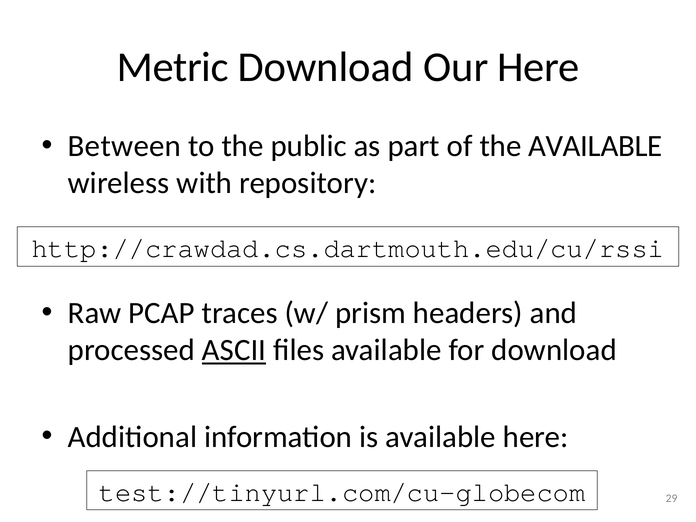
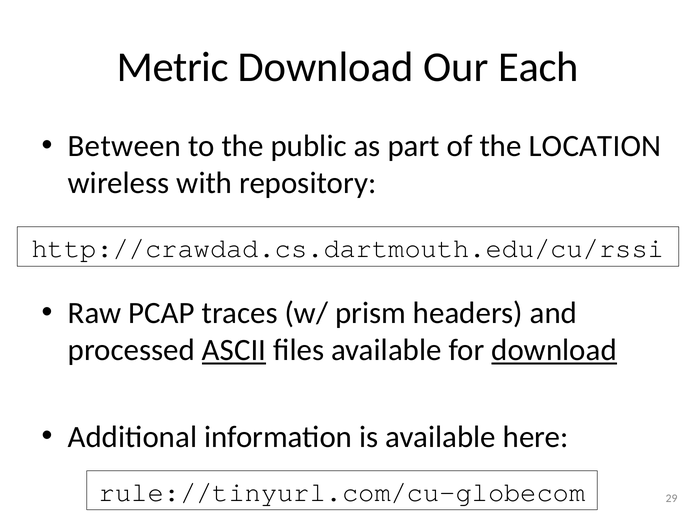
Our Here: Here -> Each (538, 67)
the AVAILABLE: AVAILABLE -> LOCATION (595, 146)
download underline: none -> present (554, 350)
test://tinyurl.com/cu-globecom: test://tinyurl.com/cu-globecom -> rule://tinyurl.com/cu-globecom (342, 492)
